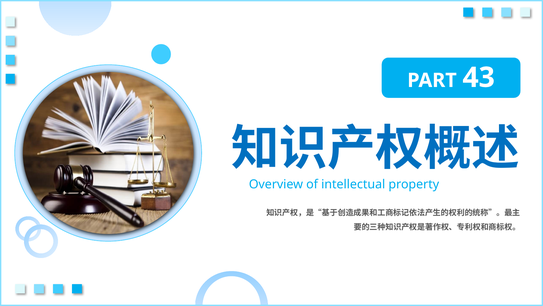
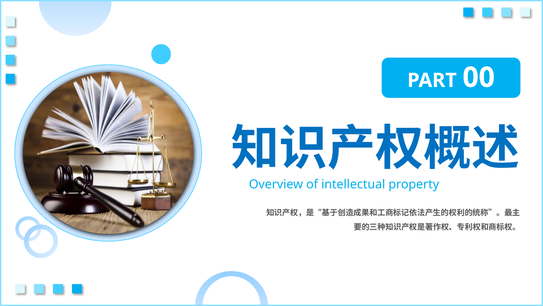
43: 43 -> 00 (479, 77)
